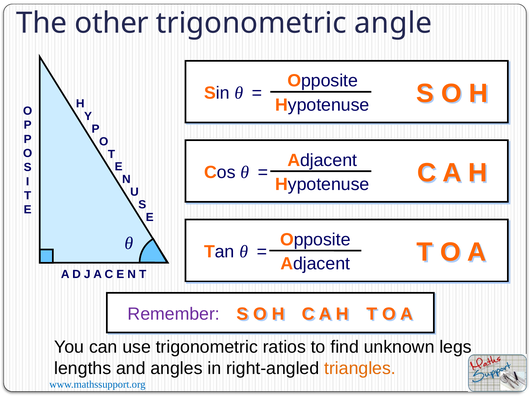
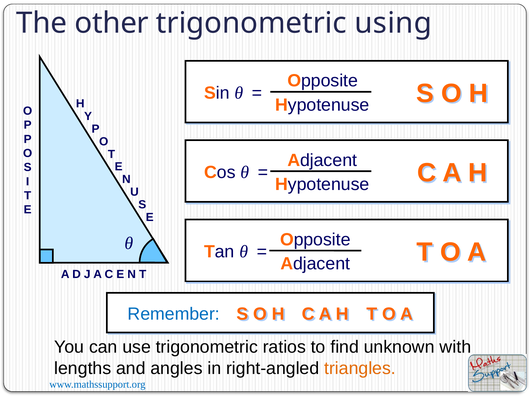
angle: angle -> using (393, 23)
Remember colour: purple -> blue (174, 314)
legs: legs -> with (455, 347)
